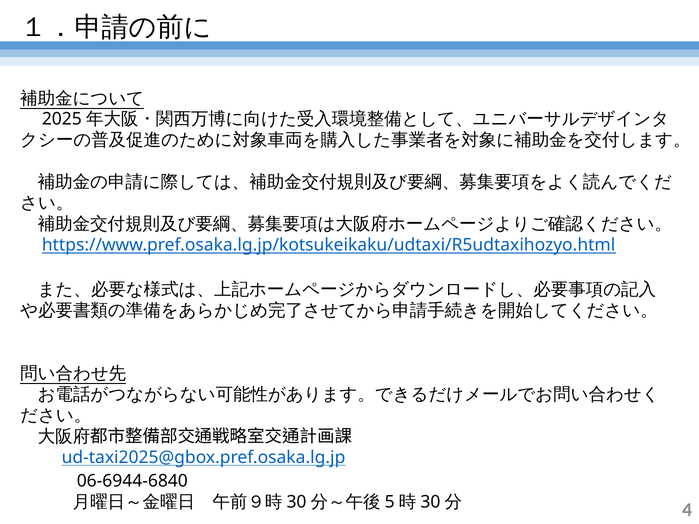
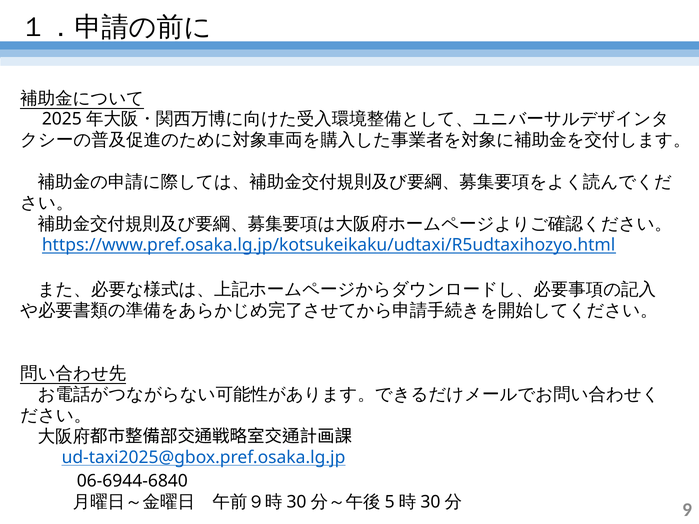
4: 4 -> 9 (687, 510)
